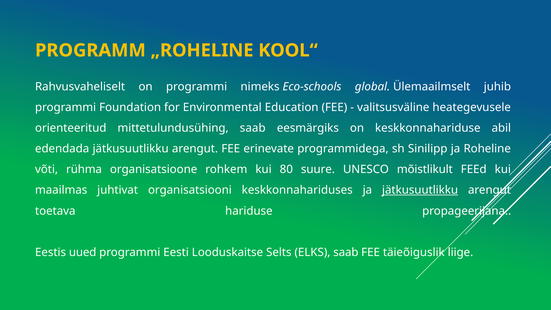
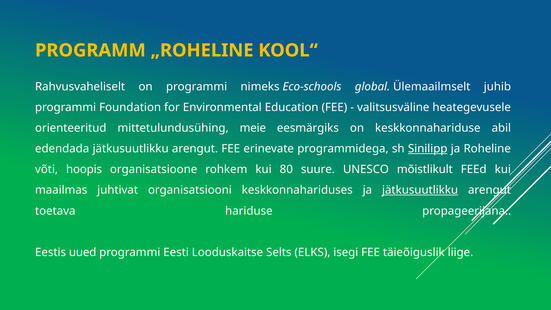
mittetulundusühing saab: saab -> meie (253, 128)
Sinilipp underline: none -> present (428, 149)
rühma: rühma -> hoopis (84, 169)
ELKS saab: saab -> isegi (346, 252)
